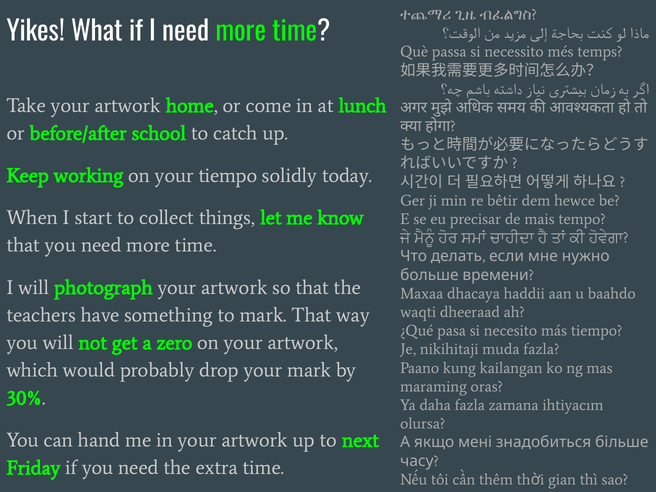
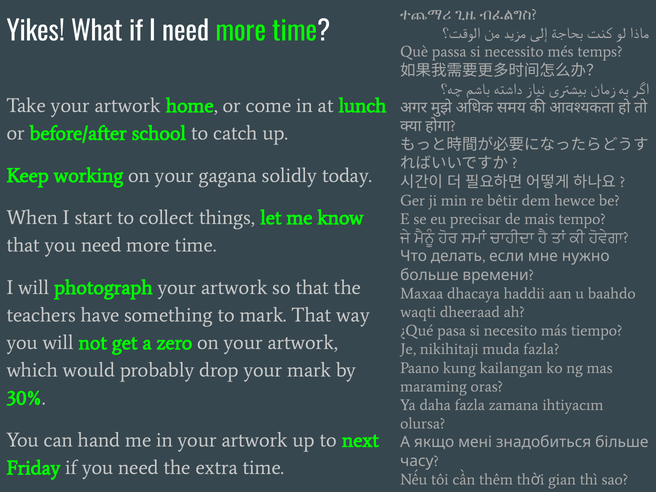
your tiempo: tiempo -> gagana (228, 175)
